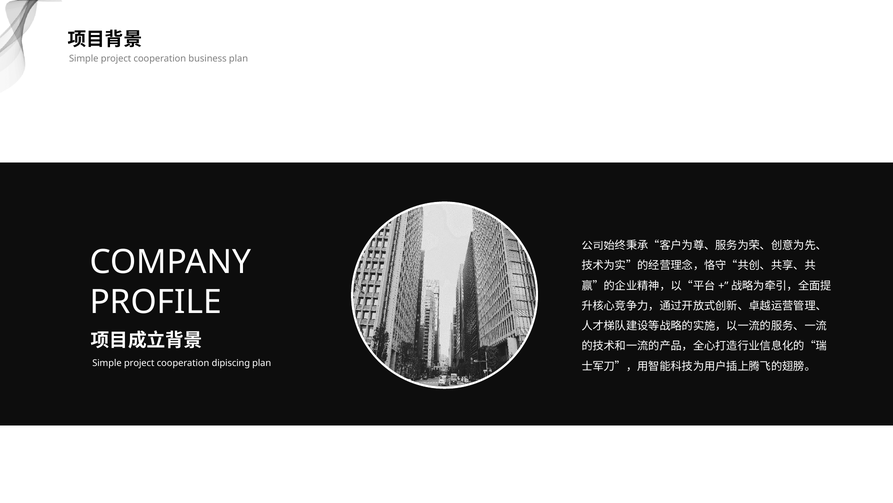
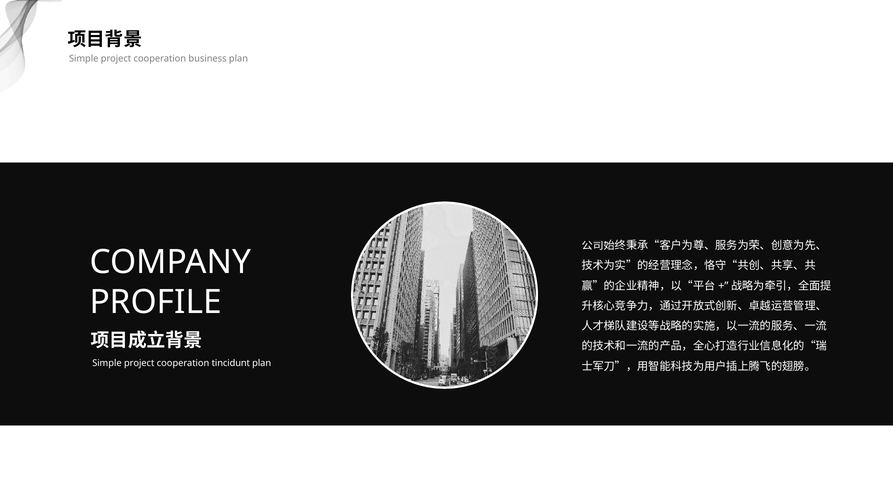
dipiscing: dipiscing -> tincidunt (231, 362)
